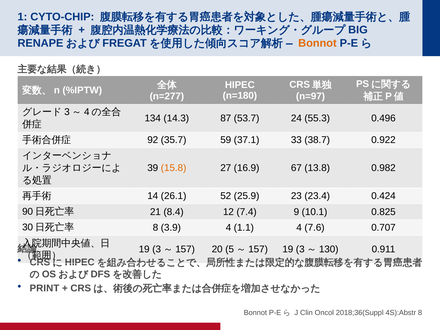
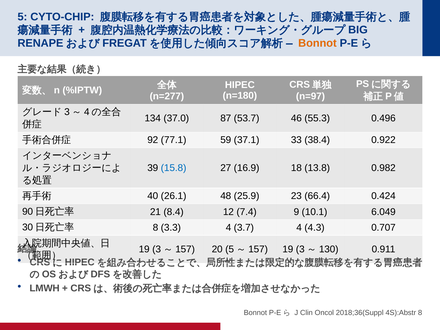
1: 1 -> 5 (22, 17)
14.3: 14.3 -> 37.0 (176, 118)
24: 24 -> 46 (296, 118)
35.7: 35.7 -> 77.1 (174, 140)
38.7: 38.7 -> 38.4 (317, 140)
15.8 colour: orange -> blue (174, 168)
67: 67 -> 18 (296, 168)
14: 14 -> 40 (153, 196)
52: 52 -> 48 (226, 196)
23.4: 23.4 -> 66.4 (317, 196)
0.825: 0.825 -> 6.049 (383, 212)
3.9: 3.9 -> 3.3 (171, 228)
1.1: 1.1 -> 3.7 (244, 228)
7.6: 7.6 -> 4.3 (314, 228)
PRINT: PRINT -> LMWH (45, 288)
